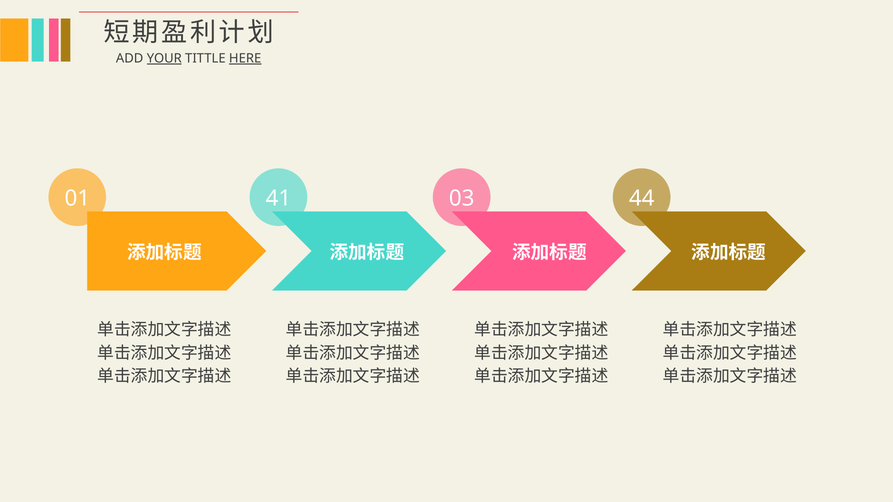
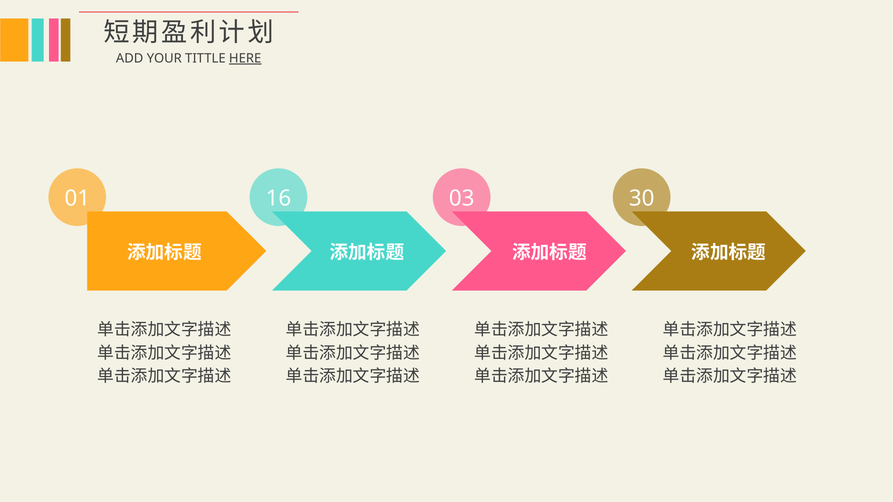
YOUR underline: present -> none (164, 59)
41: 41 -> 16 (278, 199)
44: 44 -> 30 (642, 199)
